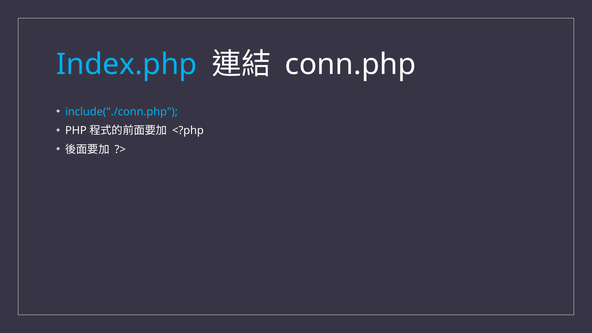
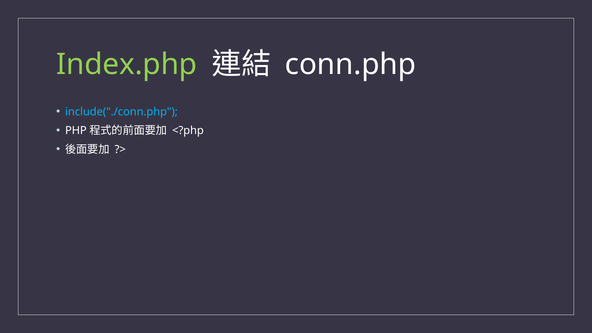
Index.php colour: light blue -> light green (127, 64)
